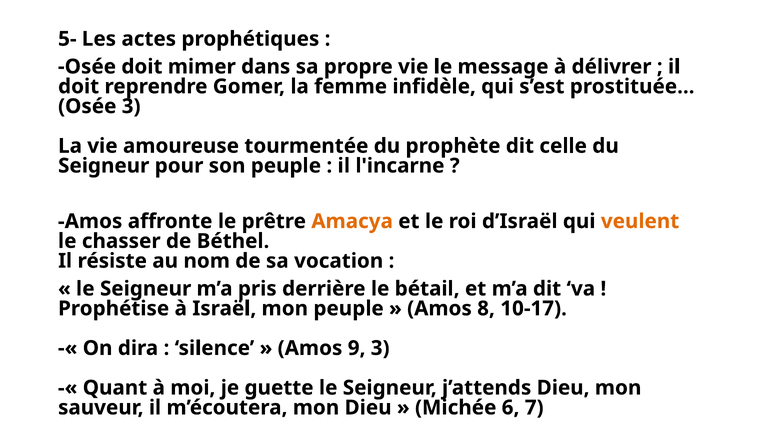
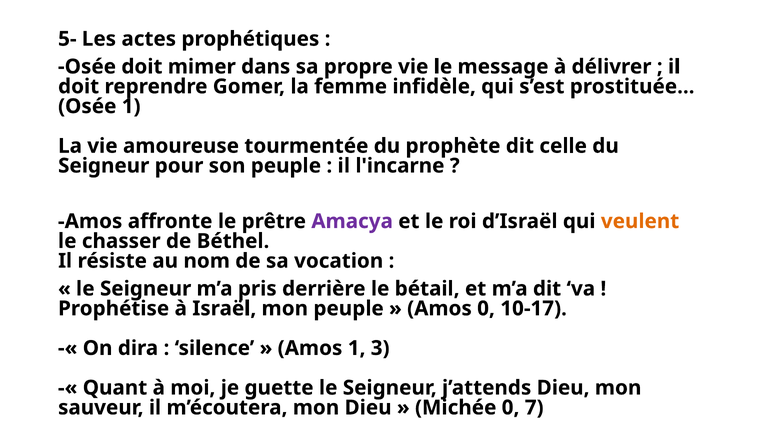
Osée 3: 3 -> 1 (131, 106)
Amacya colour: orange -> purple (352, 221)
Amos 8: 8 -> 0 (486, 308)
Amos 9: 9 -> 1 (357, 348)
Michée 6: 6 -> 0 (511, 407)
